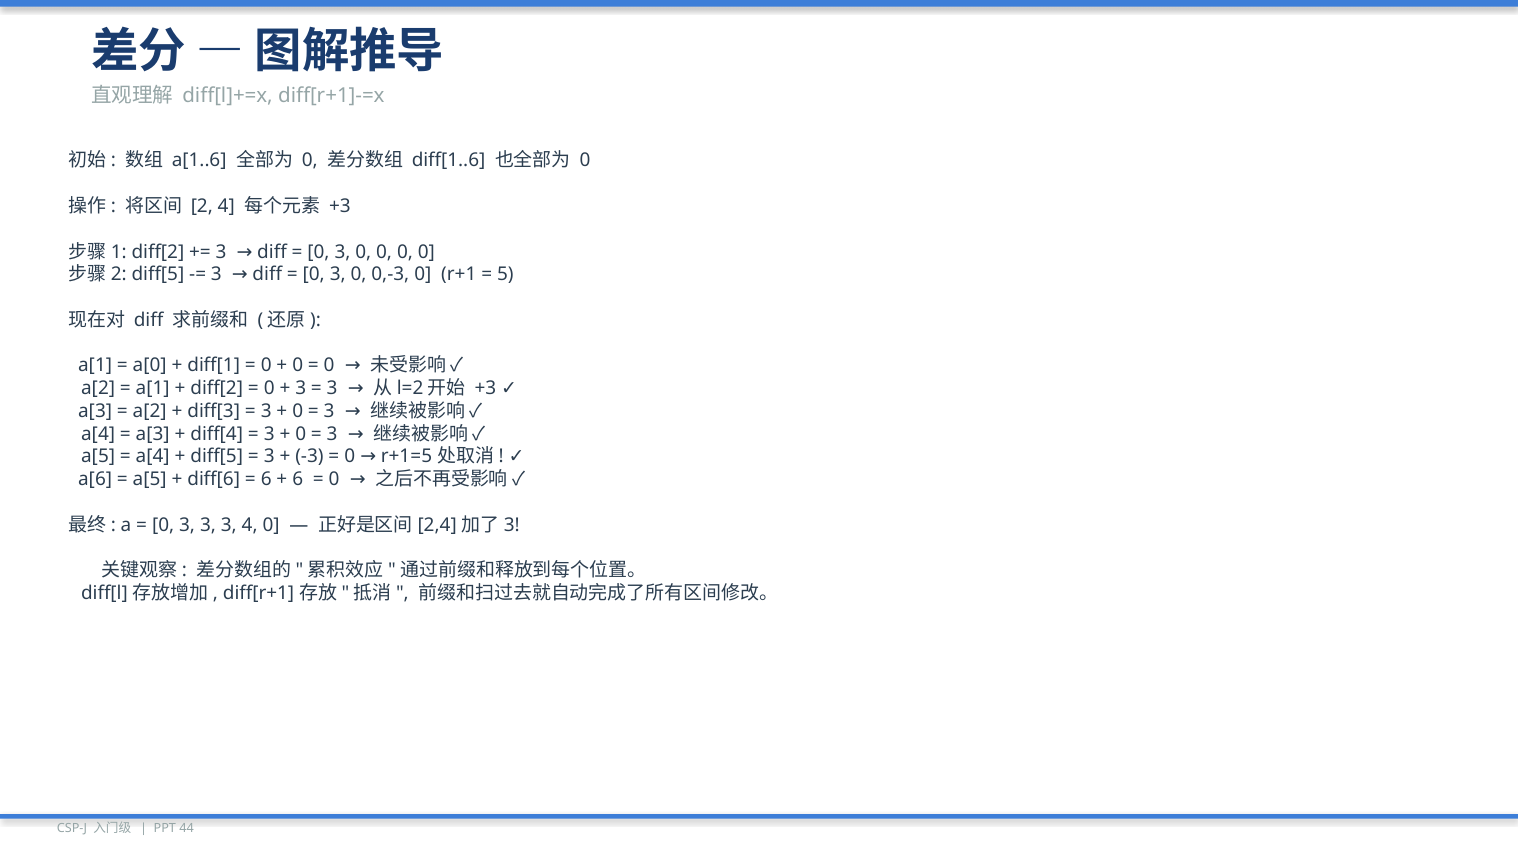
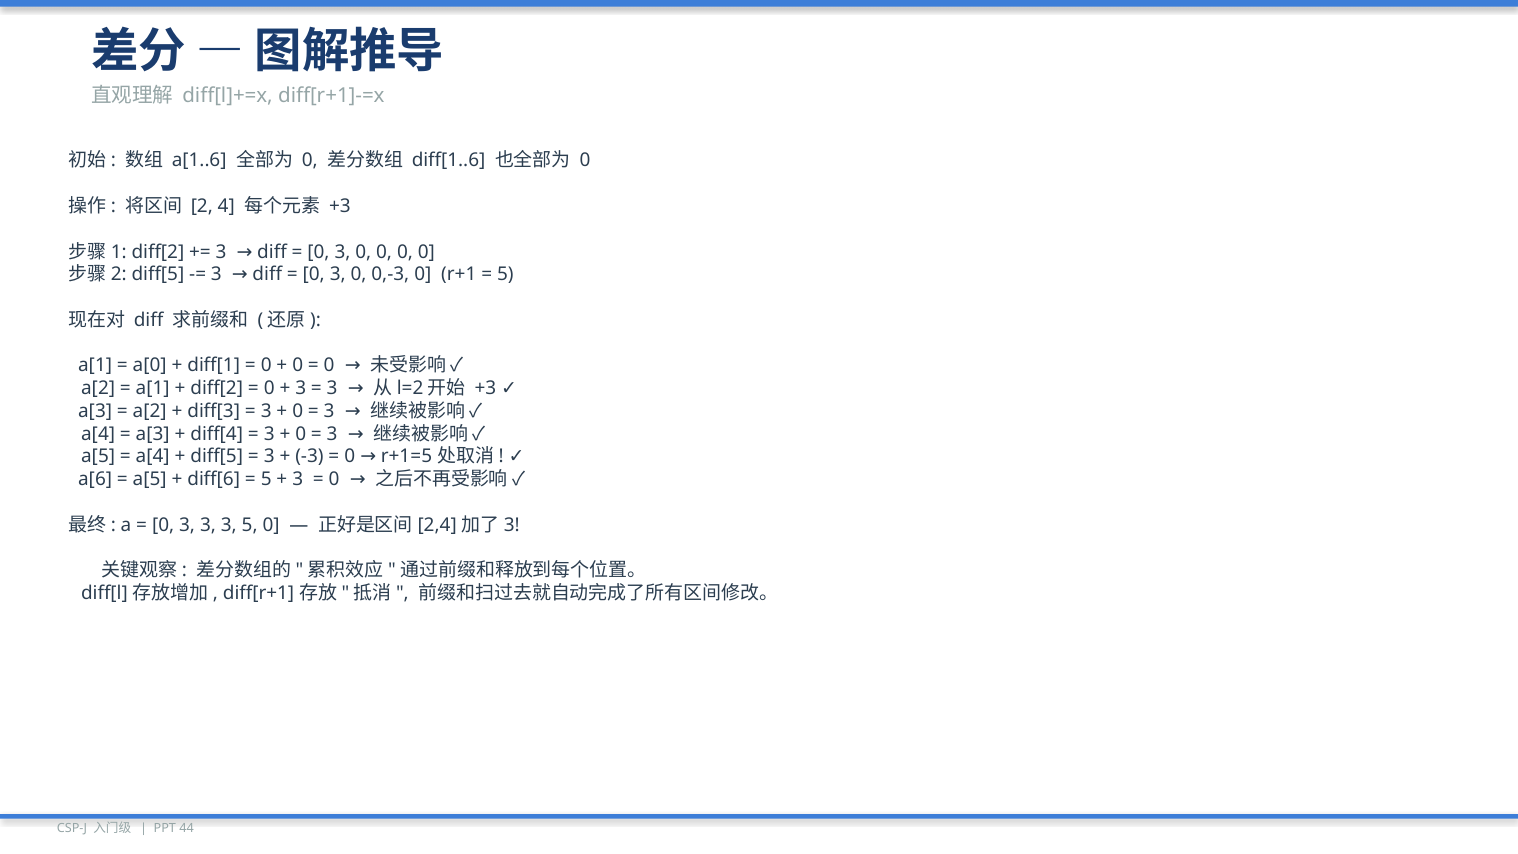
6: 6 -> 5 (266, 479)
6: 6 -> 3 (298, 479)
3 4: 4 -> 5 (250, 525)
